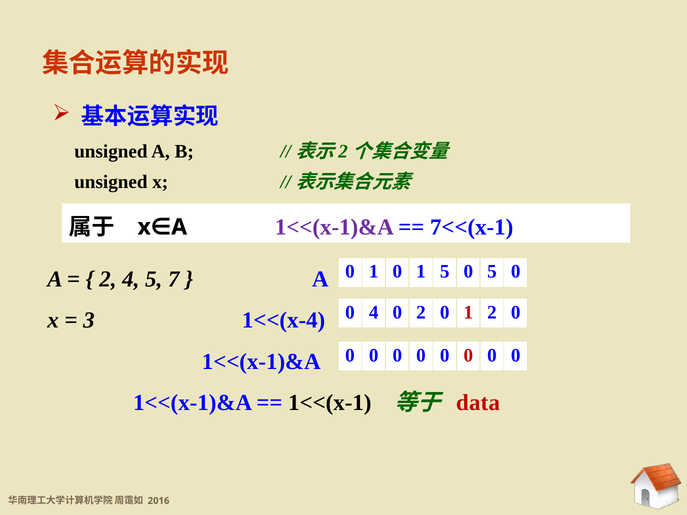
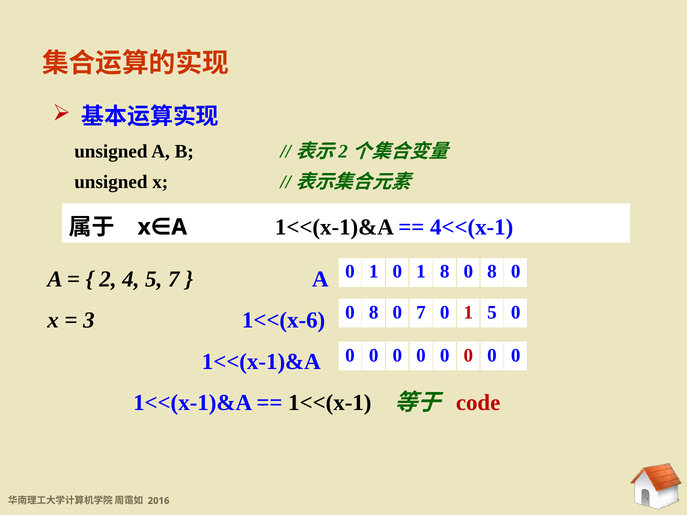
1<<(x-1)&A colour: purple -> black (334, 227)
7<<(x-1: 7<<(x-1 -> 4<<(x-1 (472, 227)
1 5: 5 -> 8 (445, 272)
5: 5 -> 8 (492, 272)
4: 4 -> 8 (374, 312)
0 2: 2 -> 7 (421, 312)
1 2: 2 -> 5 (492, 312)
1<<(x-4: 1<<(x-4 -> 1<<(x-6 (284, 320)
data: data -> code (478, 403)
